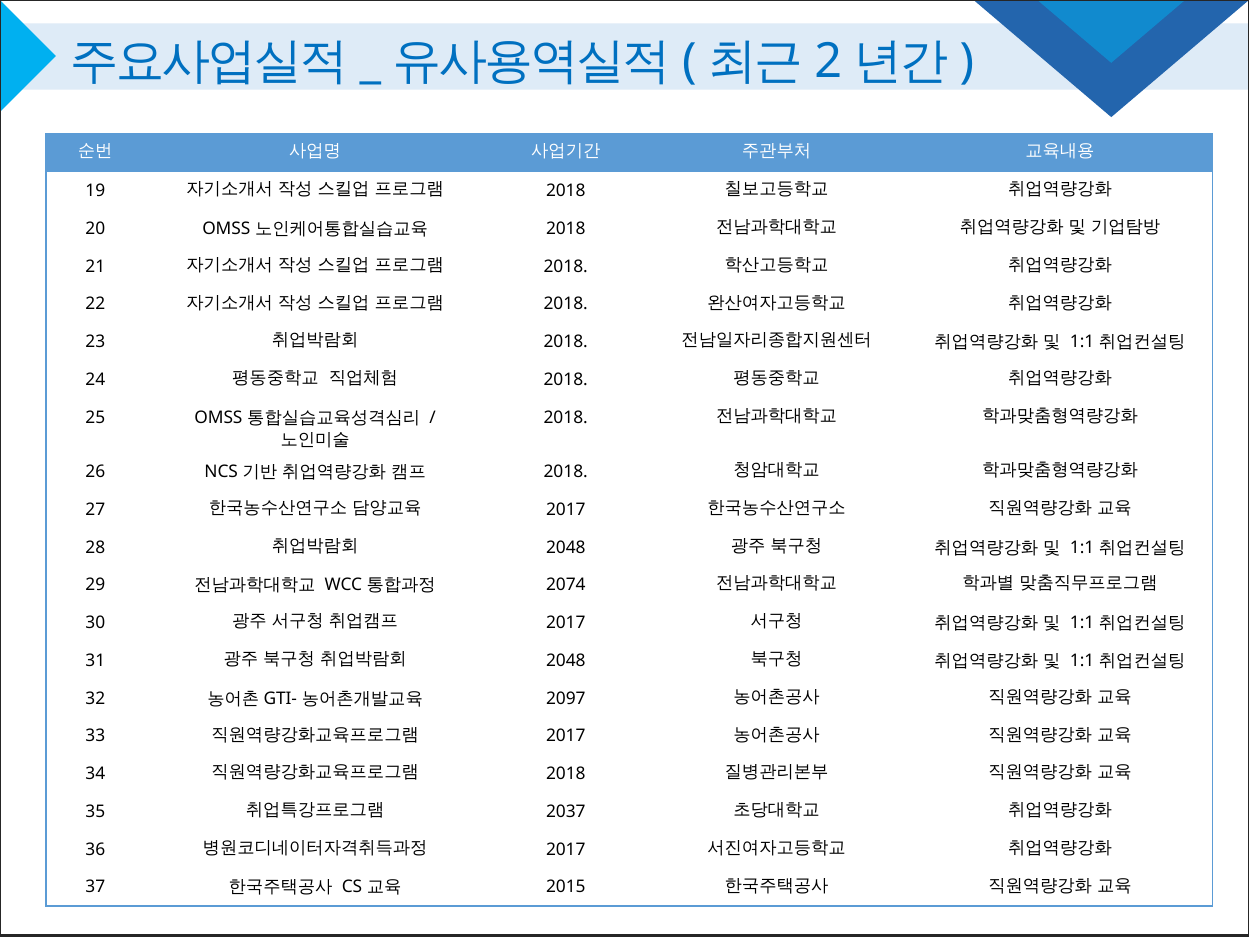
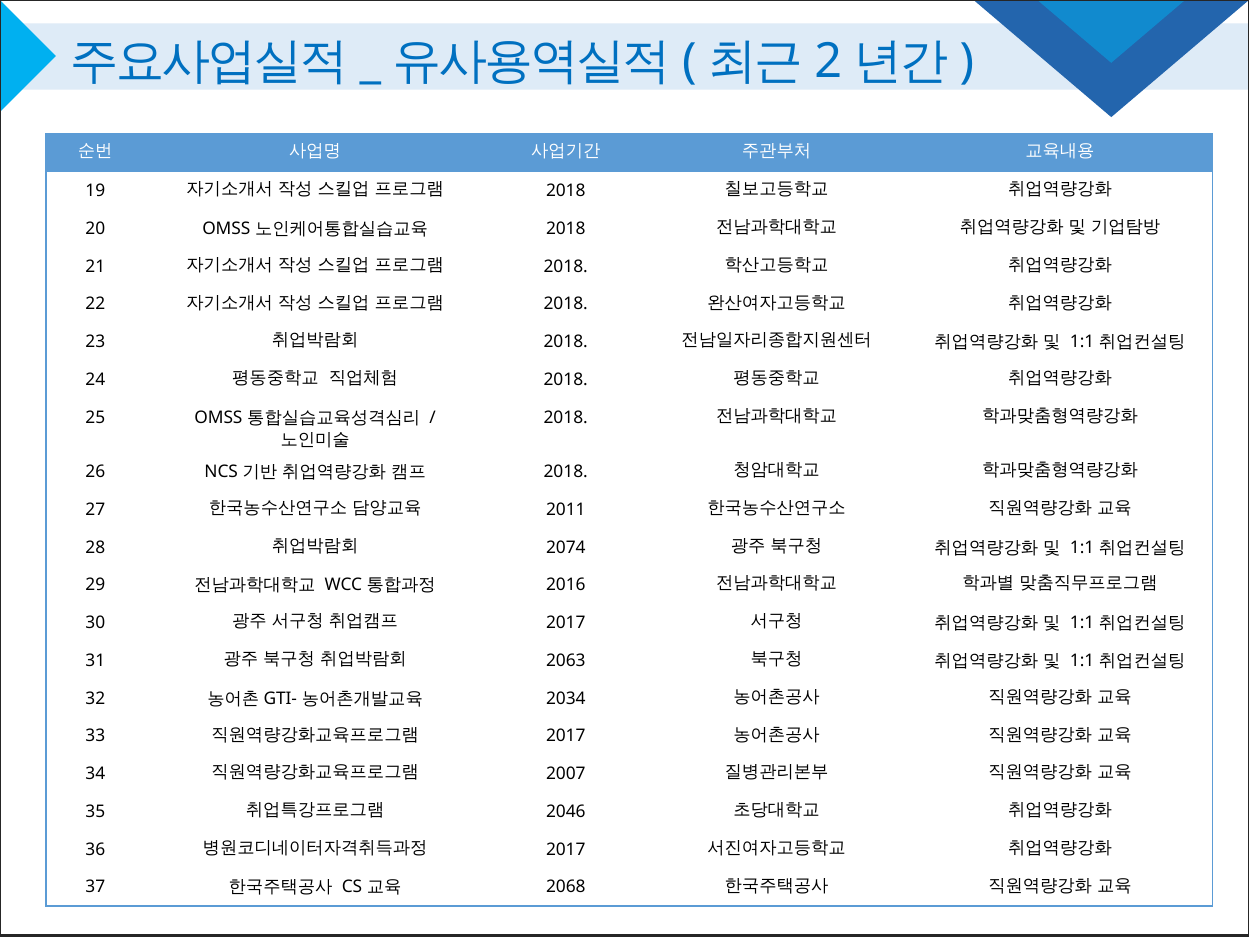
2017: 2017 -> 2011 (566, 509)
2048: 2048 -> 2074 (566, 547)
2074: 2074 -> 2016 (566, 585)
2048: 2048 -> 2063 (566, 660)
2097: 2097 -> 2034 (566, 698)
2018: 2018 -> 2007 (566, 774)
2037: 2037 -> 2046 (566, 811)
2015: 2015 -> 2068 (566, 887)
